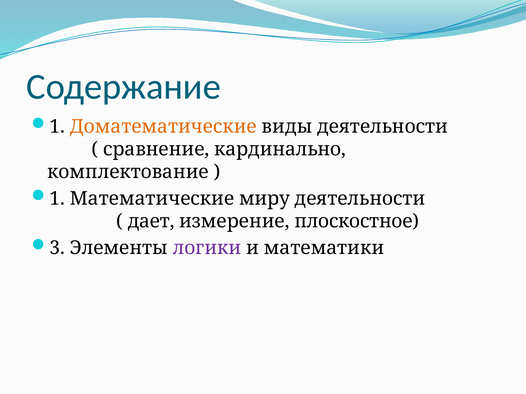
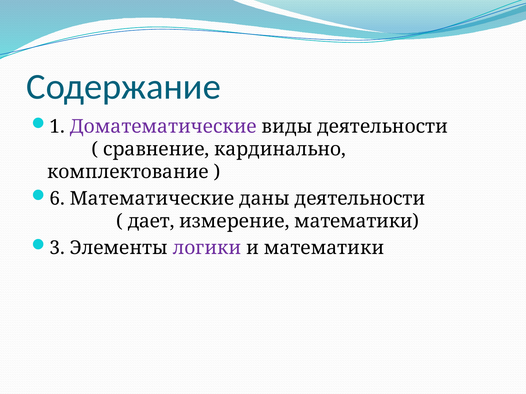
Доматематические colour: orange -> purple (163, 127)
1: 1 -> 6 (57, 199)
миру: миру -> даны (264, 199)
измерение плоскостное: плоскостное -> математики (357, 222)
